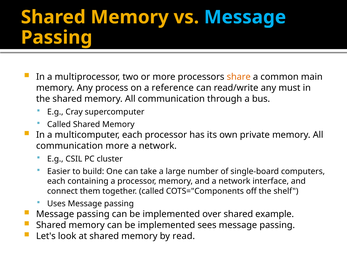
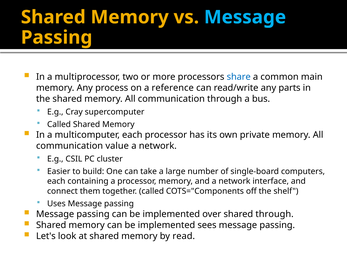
share colour: orange -> blue (239, 77)
must: must -> parts (290, 88)
communication more: more -> value (117, 146)
shared example: example -> through (275, 214)
